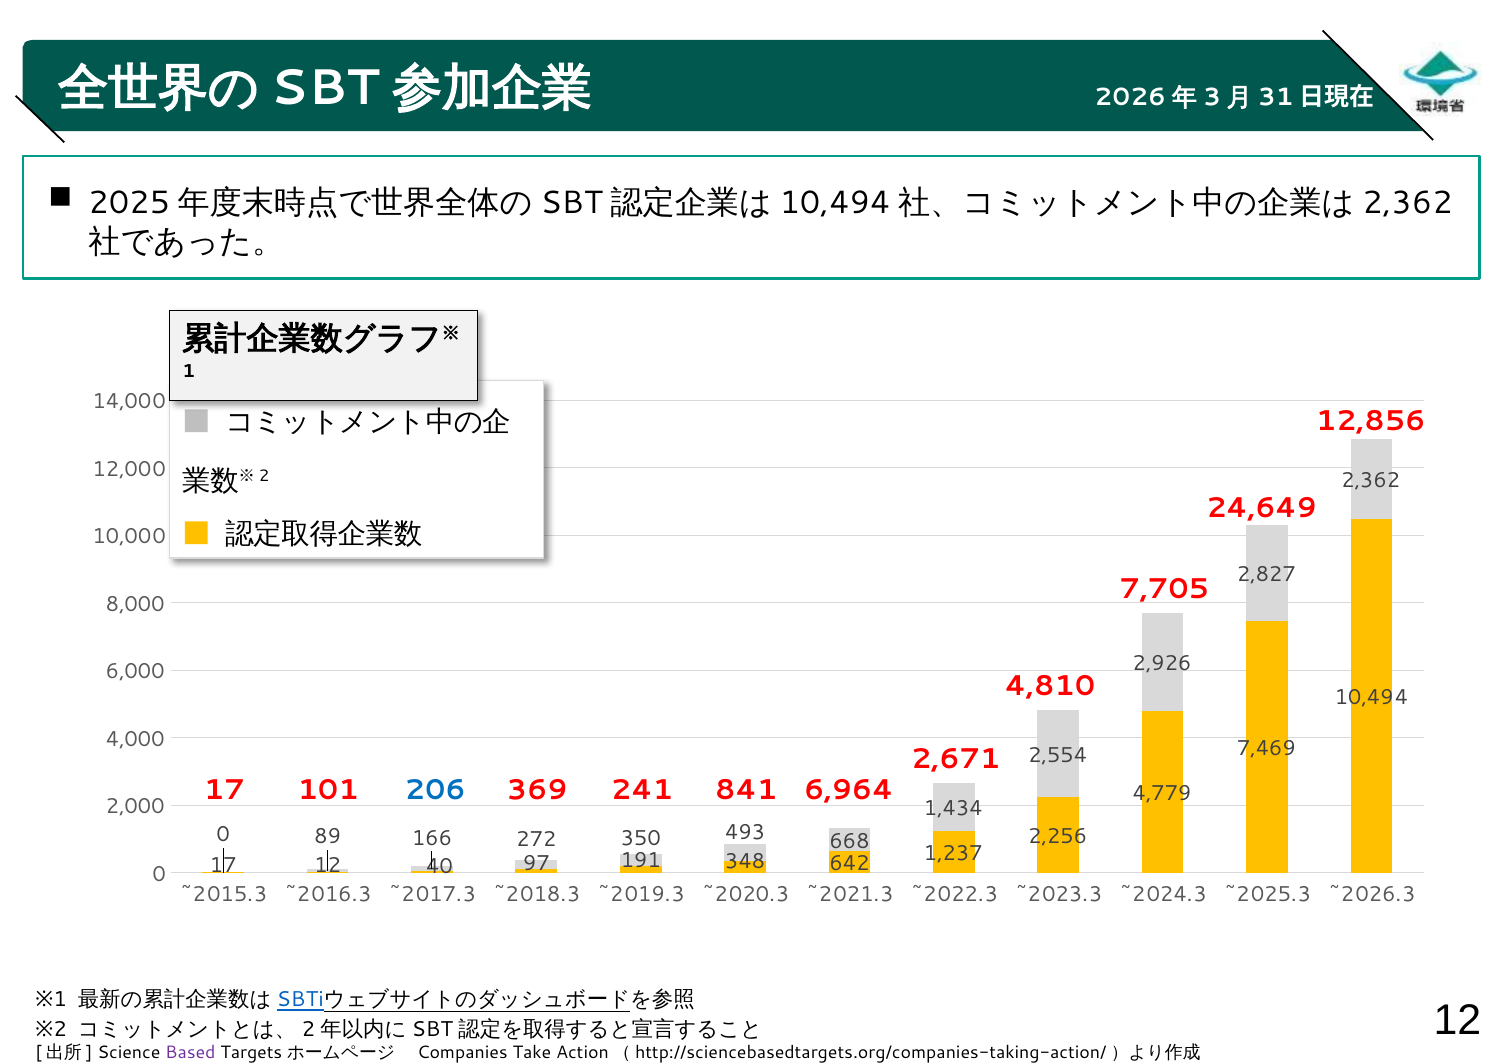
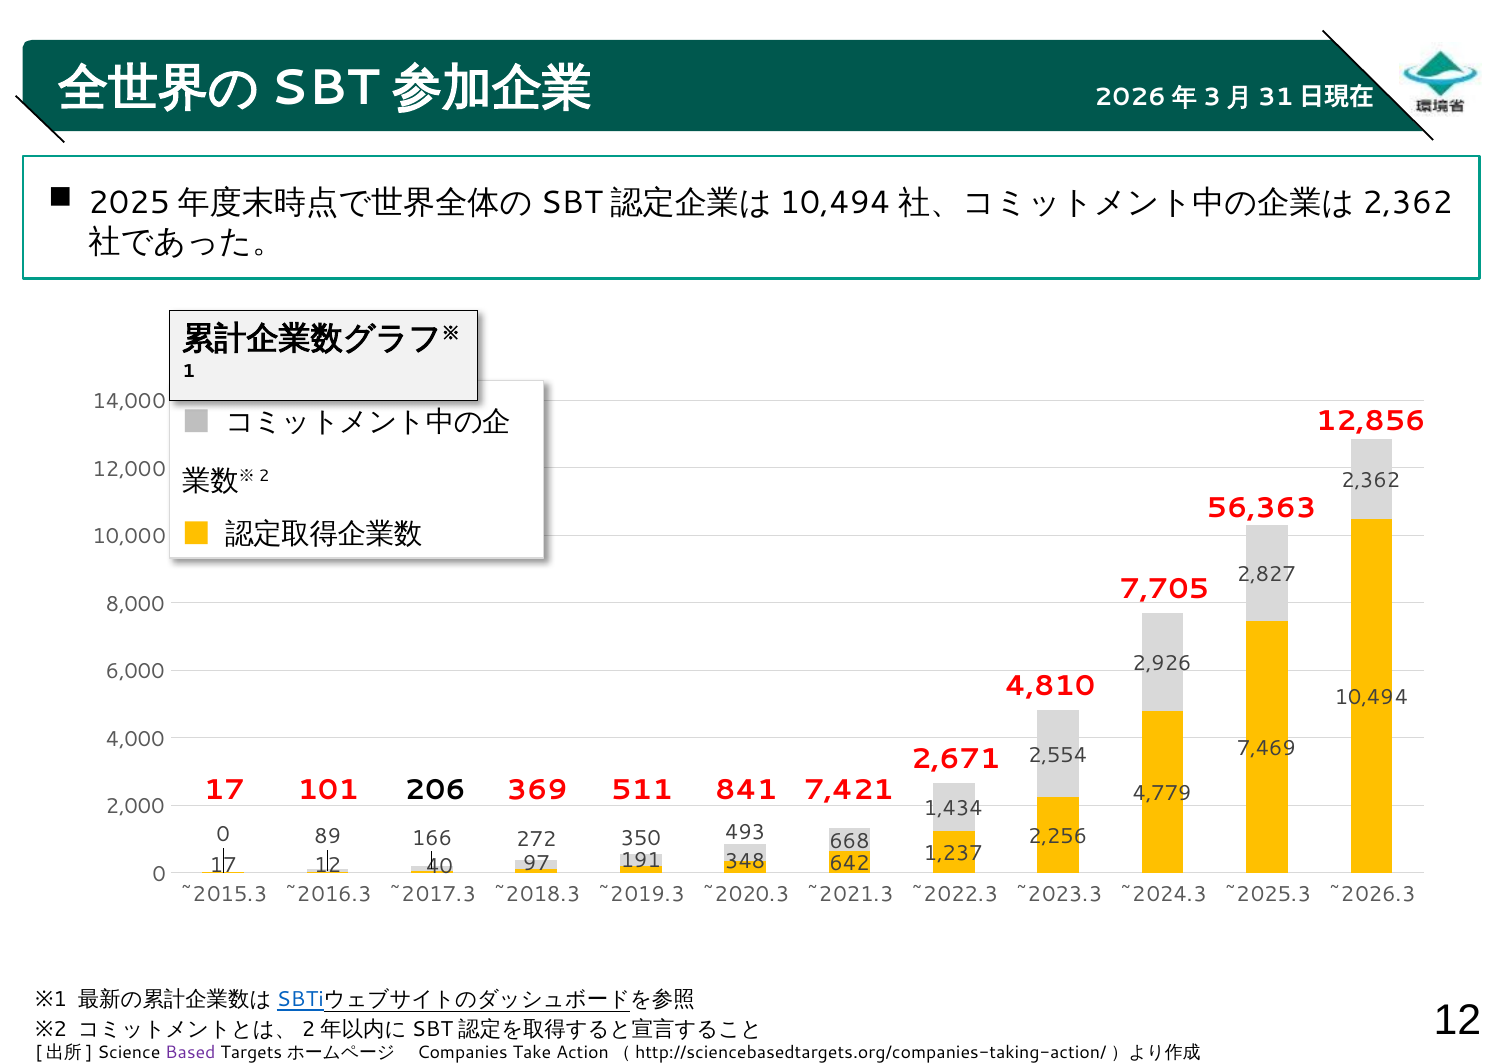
24,649: 24,649 -> 56,363 (1262, 508)
206 colour: blue -> black (435, 790)
241: 241 -> 511 (642, 790)
6,964: 6,964 -> 7,421 (849, 790)
